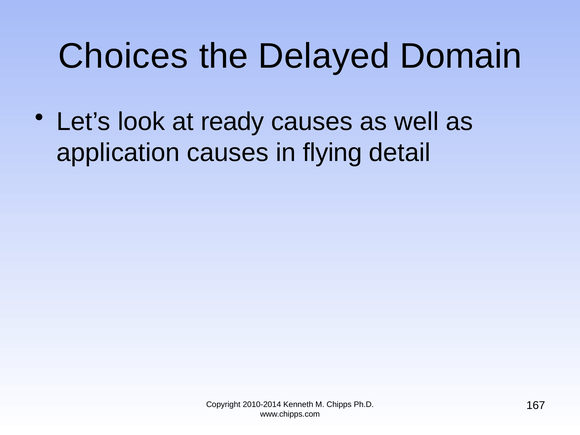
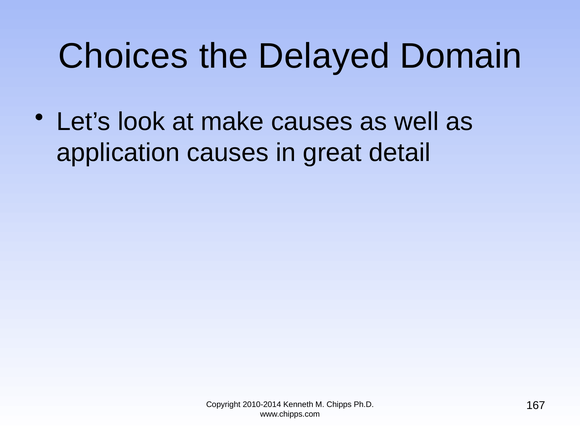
ready: ready -> make (232, 122)
flying: flying -> great (332, 153)
